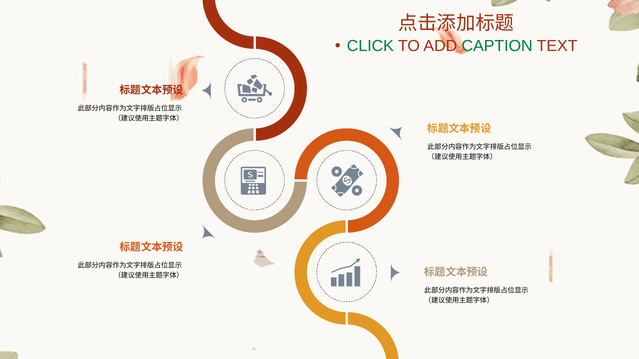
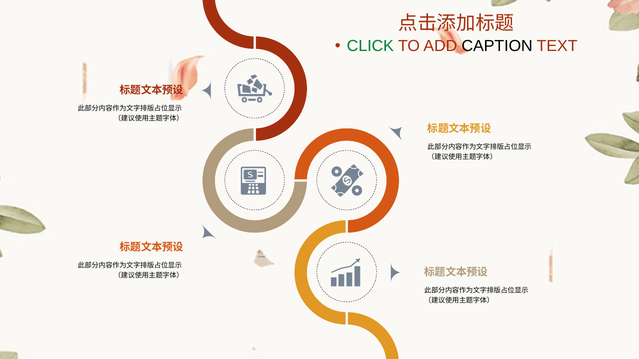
CAPTION colour: green -> black (497, 46)
